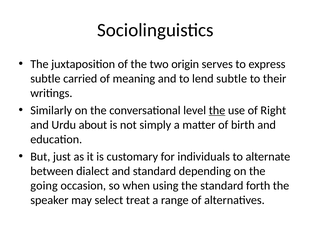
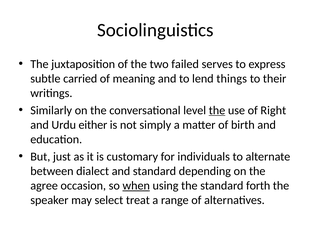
origin: origin -> failed (185, 64)
lend subtle: subtle -> things (232, 79)
about: about -> either (93, 125)
going: going -> agree (44, 186)
when underline: none -> present (136, 186)
